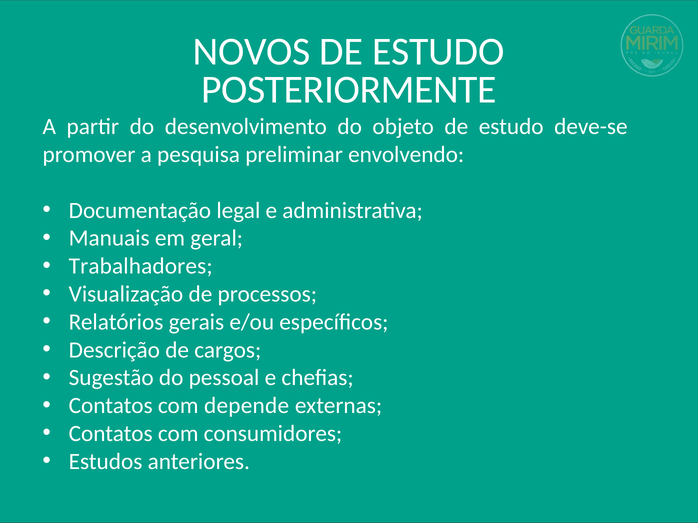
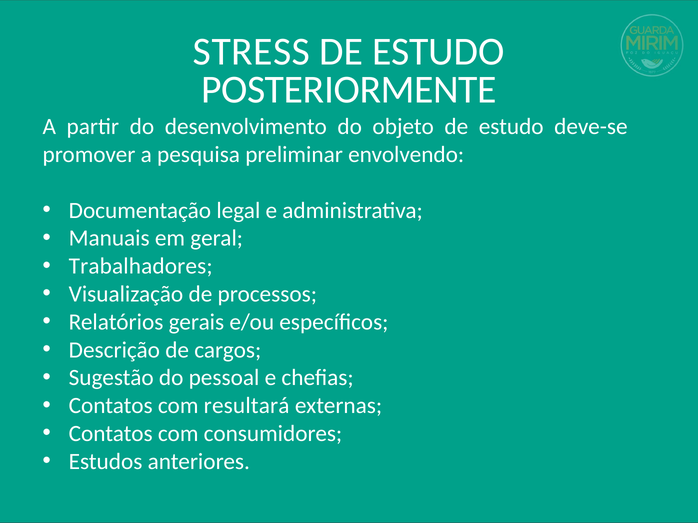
NOVOS: NOVOS -> STRESS (251, 51)
depende: depende -> resultará (247, 406)
